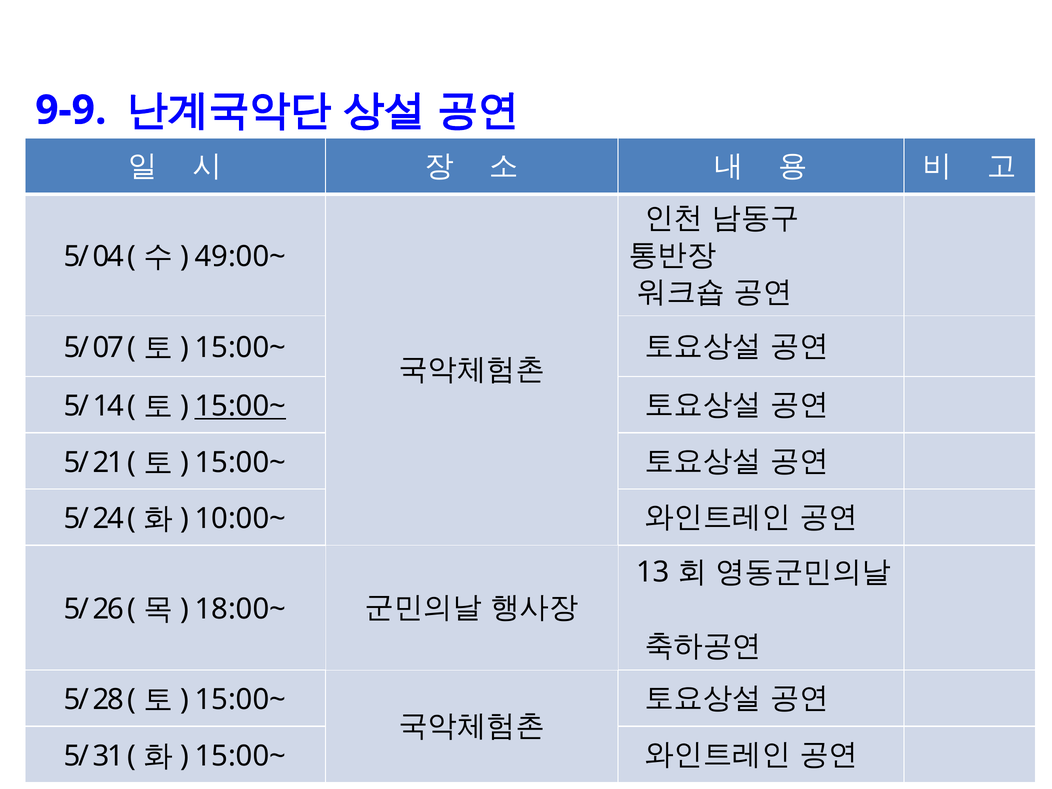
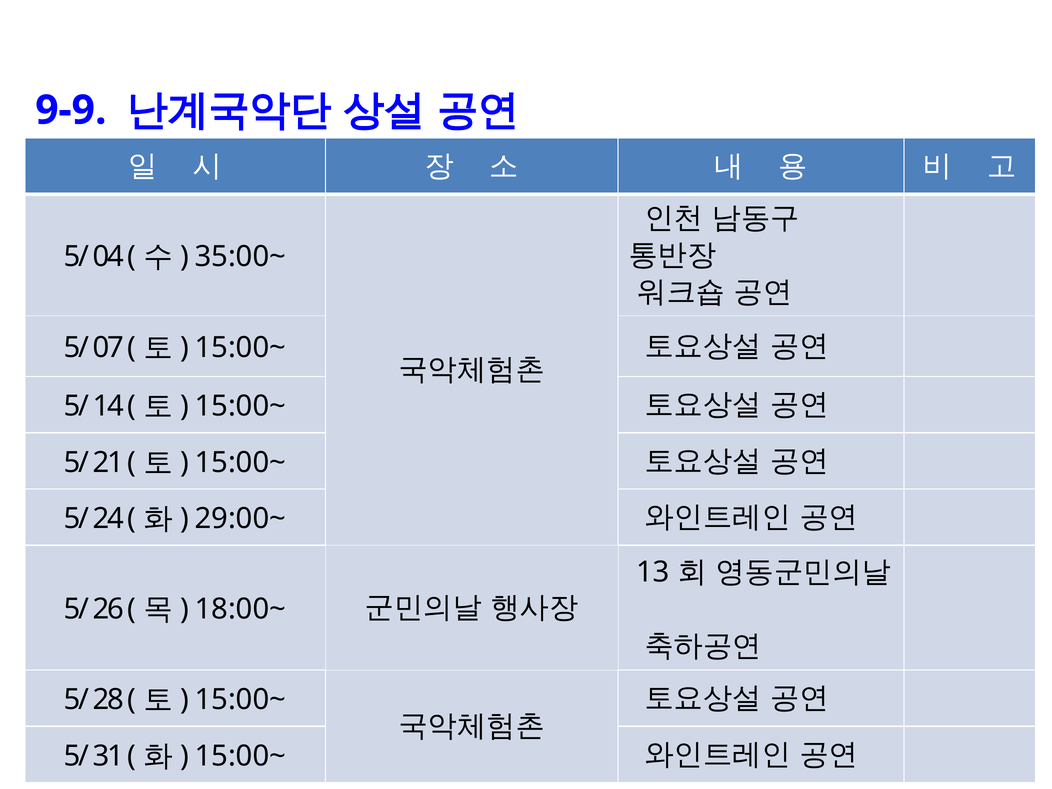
49:00~: 49:00~ -> 35:00~ (240, 257)
15:00~ underline: present -> none (240, 406)
10:00~: 10:00~ -> 29:00~ (240, 519)
